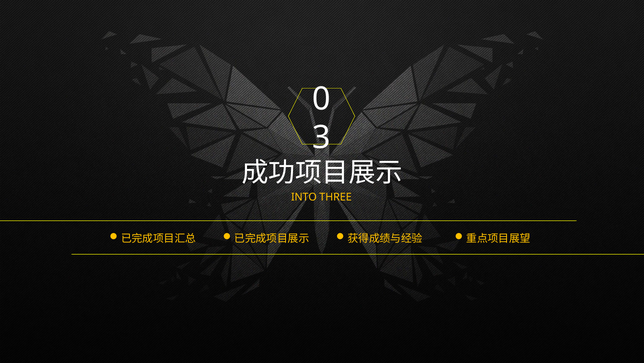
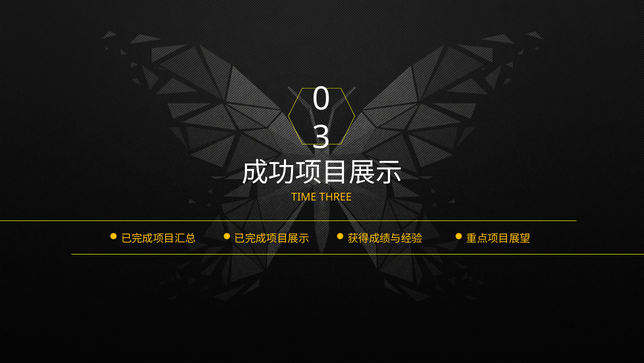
INTO: INTO -> TIME (304, 197)
